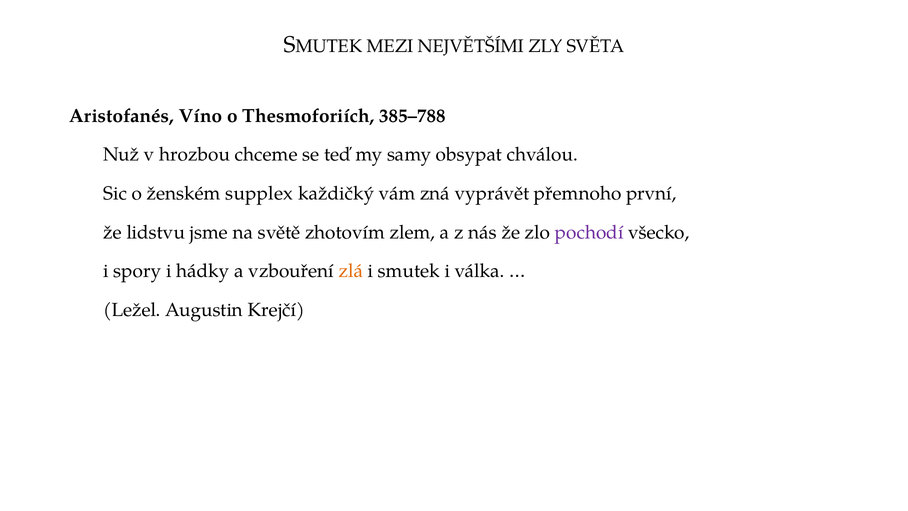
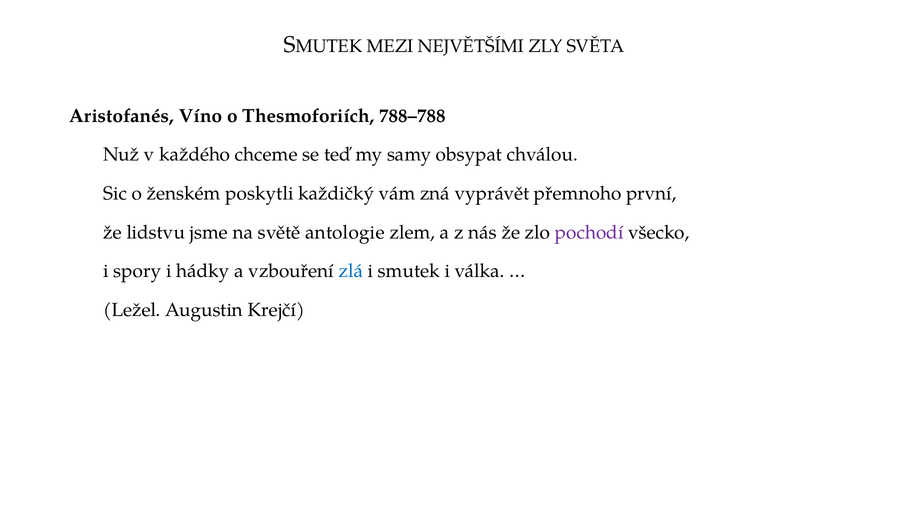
385–788: 385–788 -> 788–788 (413, 116)
hrozbou: hrozbou -> každého (195, 155)
supplex: supplex -> poskytli (259, 193)
zhotovím: zhotovím -> antologie (345, 232)
zlá colour: orange -> blue (351, 271)
